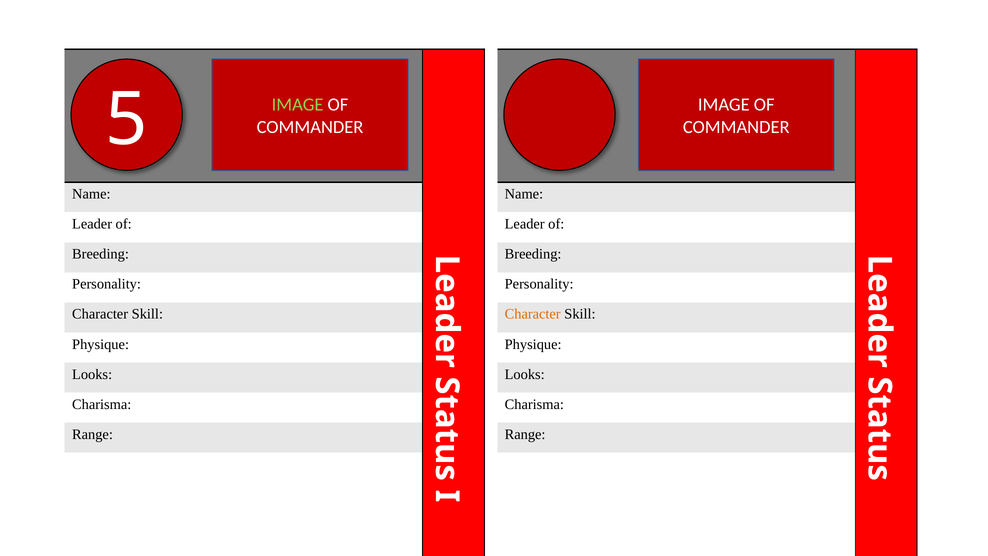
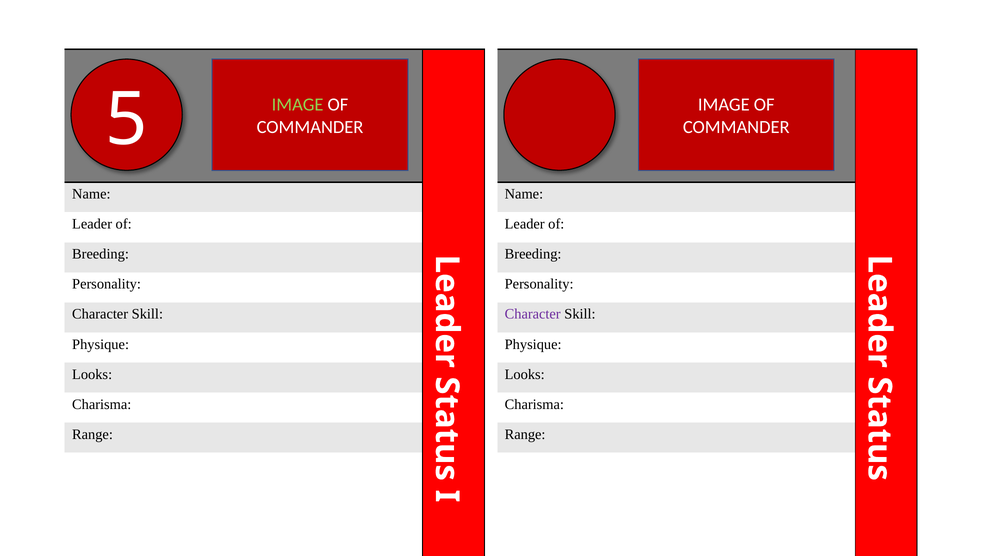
Character colour: orange -> purple (533, 314)
